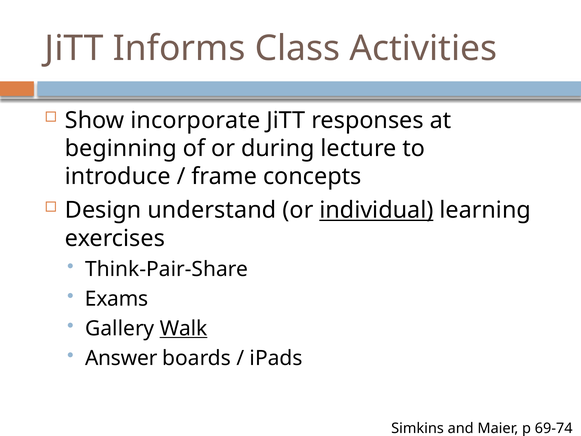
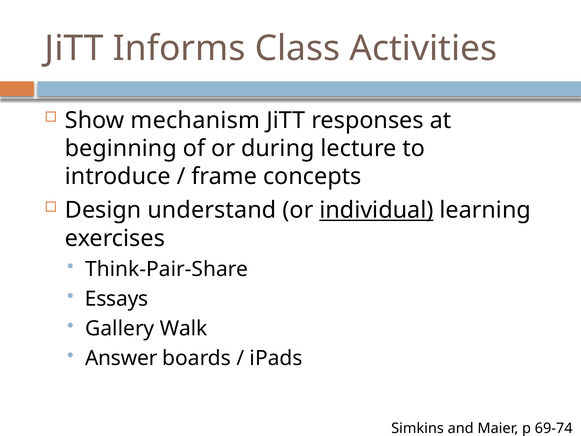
incorporate: incorporate -> mechanism (195, 120)
Exams: Exams -> Essays (117, 299)
Walk underline: present -> none (184, 328)
